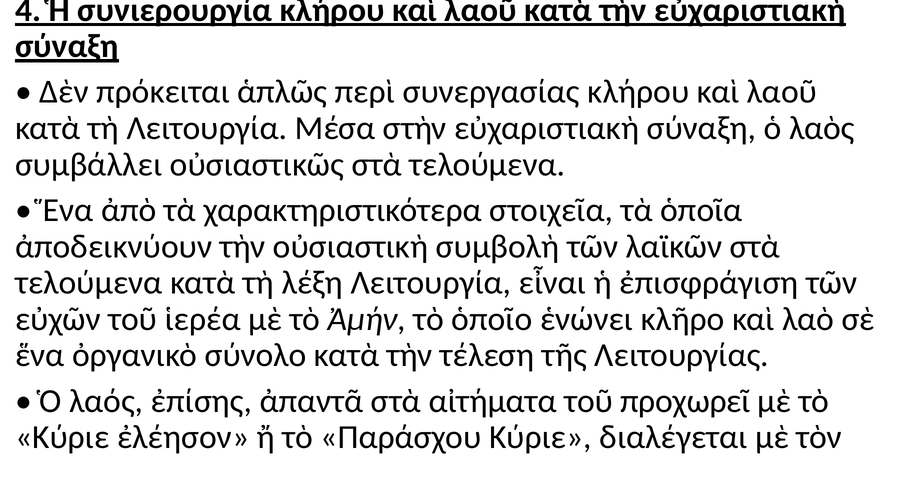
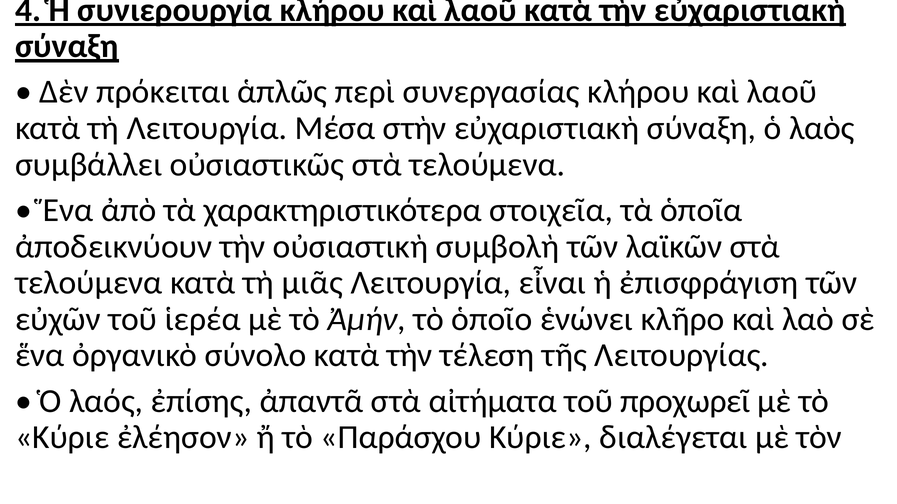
λέξη: λέξη -> μιᾶς (312, 283)
